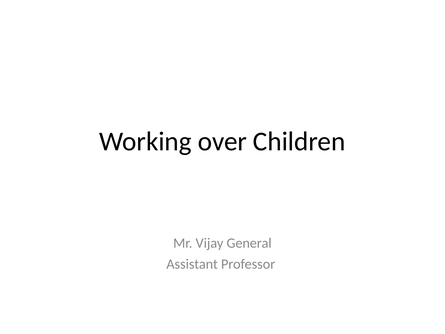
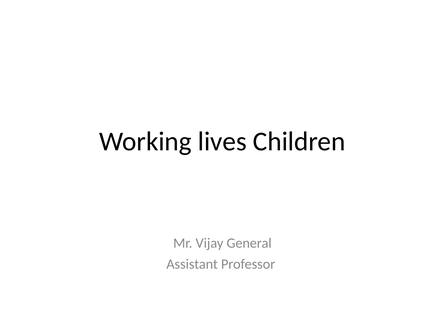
over: over -> lives (222, 141)
